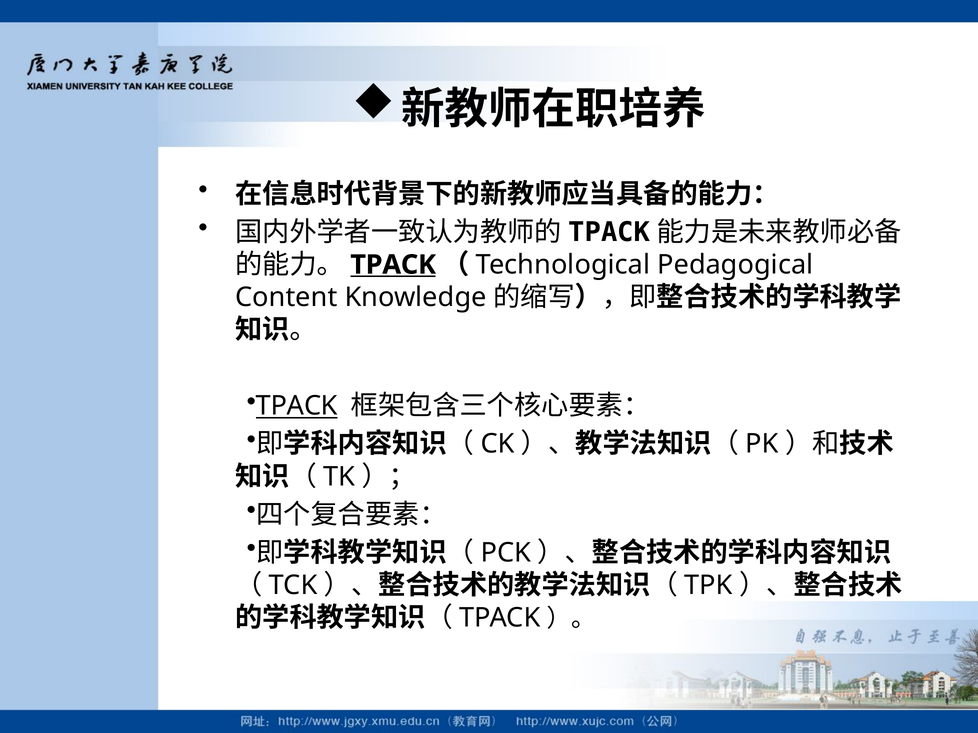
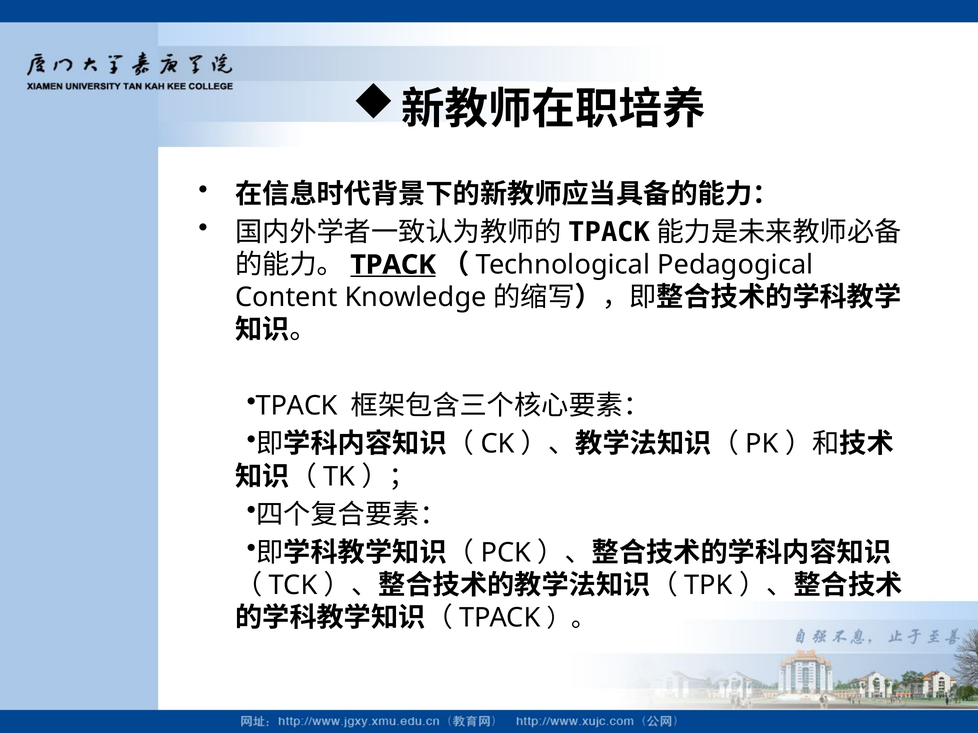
TPACK underline: present -> none (297, 406)
